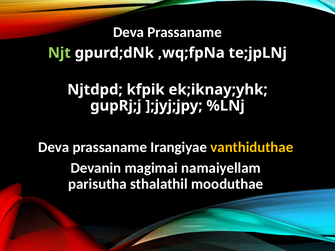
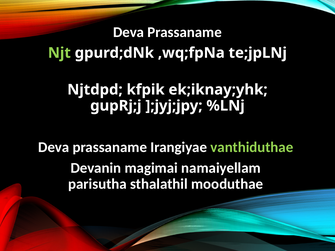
vanthiduthae colour: yellow -> light green (252, 147)
